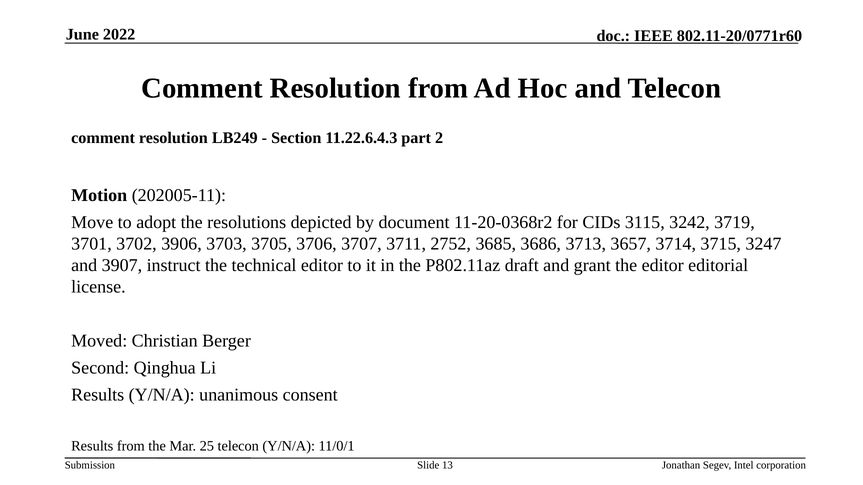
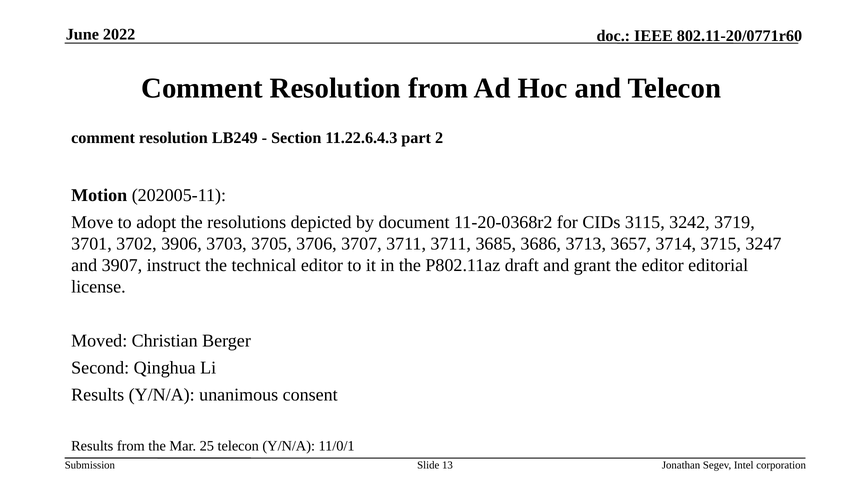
3711 2752: 2752 -> 3711 (451, 244)
